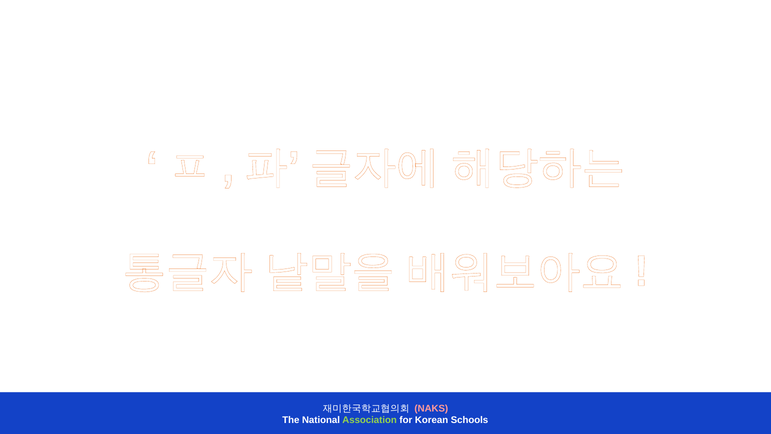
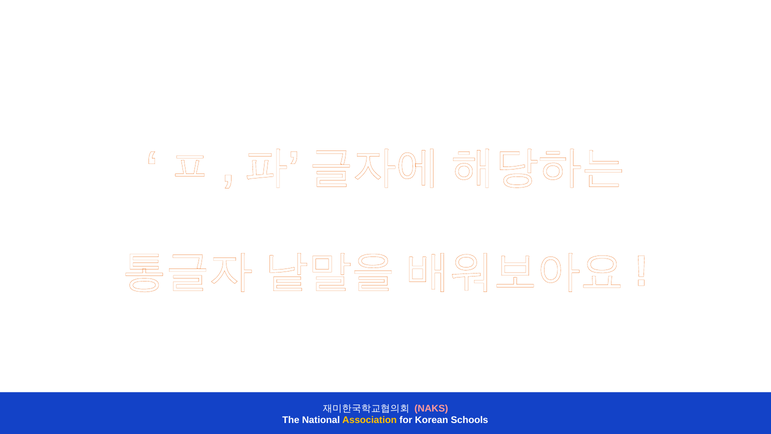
Association colour: light green -> yellow (370, 420)
